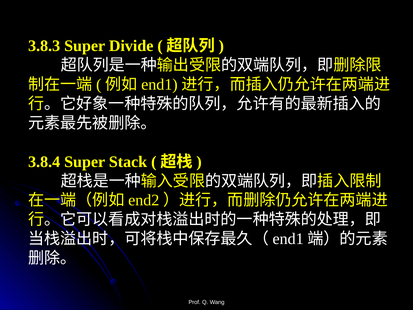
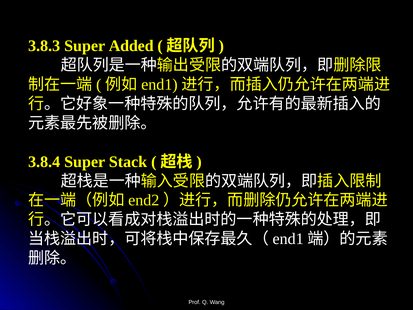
Divide: Divide -> Added (131, 46)
